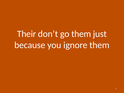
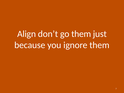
Their: Their -> Align (27, 34)
